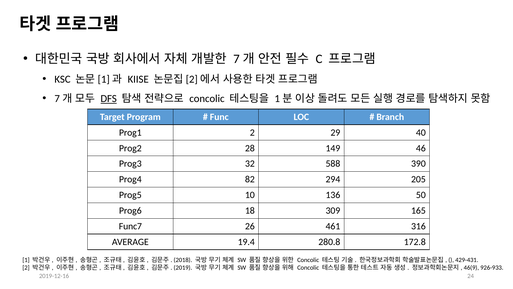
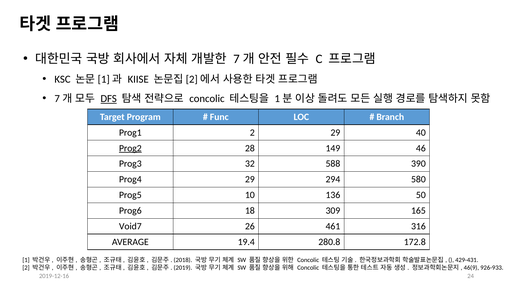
Prog2 underline: none -> present (130, 148)
Prog4 82: 82 -> 29 (250, 179)
205: 205 -> 580 (418, 179)
Func7: Func7 -> Void7 (130, 226)
